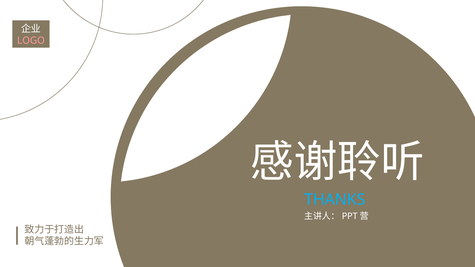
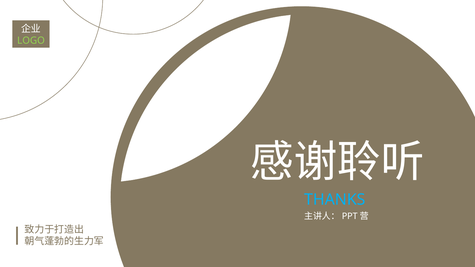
LOGO colour: pink -> light green (31, 41)
